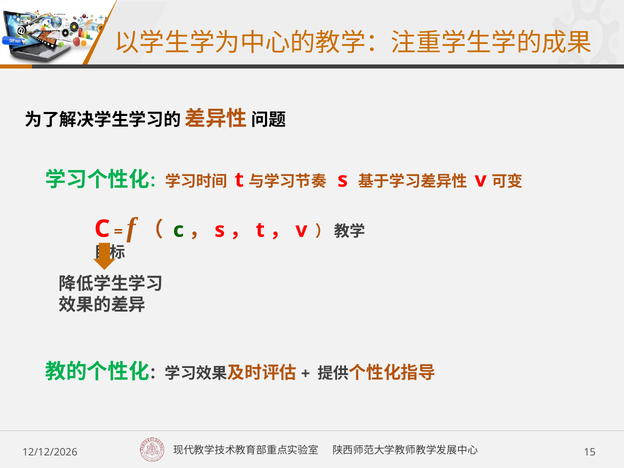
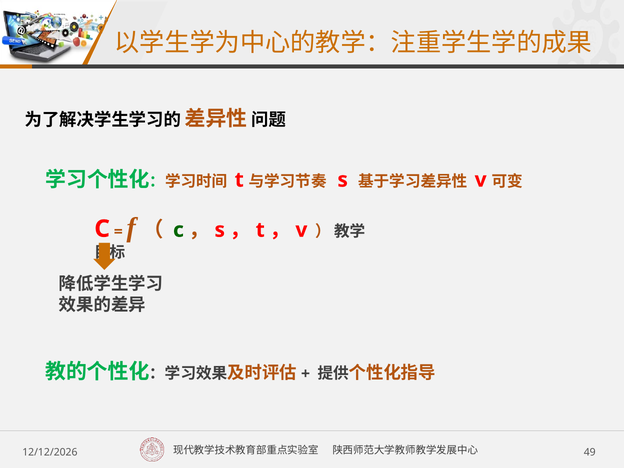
15: 15 -> 49 (590, 452)
